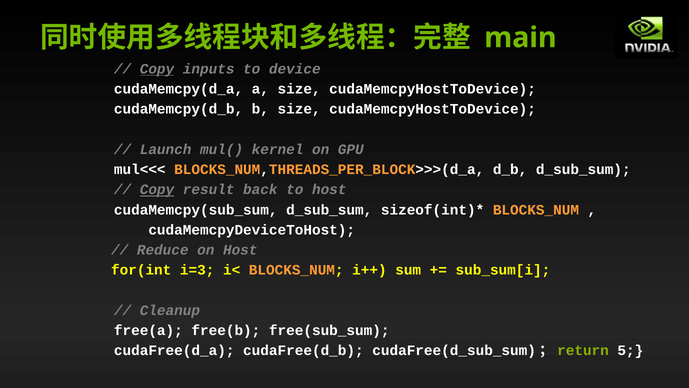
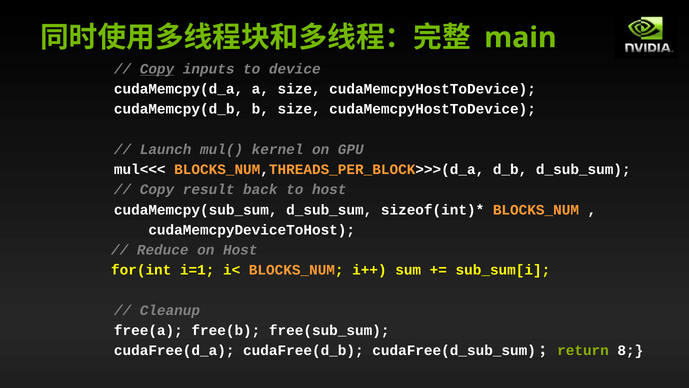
Copy underline: present -> none (157, 190)
i=3: i=3 -> i=1 (197, 270)
5: 5 -> 8 (630, 350)
